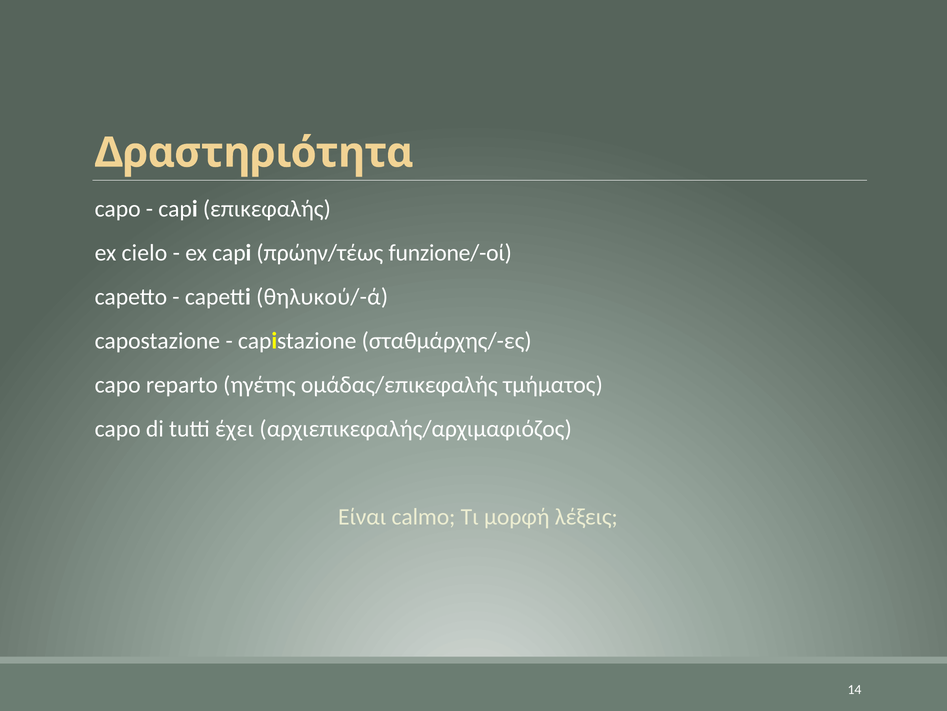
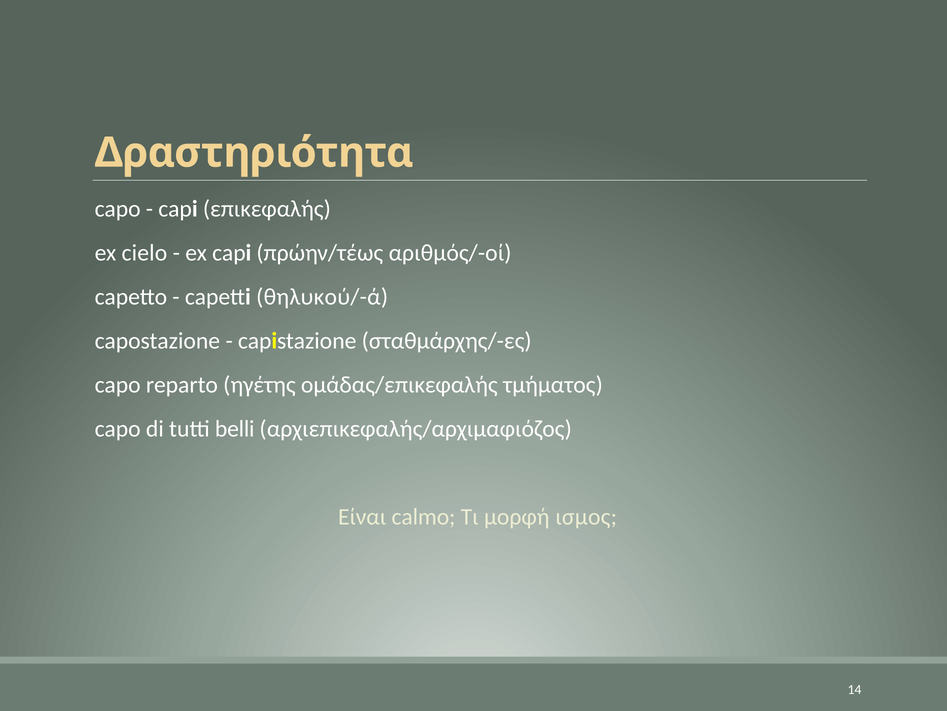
funzione/-οί: funzione/-οί -> αριθμός/-οί (450, 253)
έχει: έχει -> belli (235, 429)
λέξεις: λέξεις -> ισμος (586, 516)
